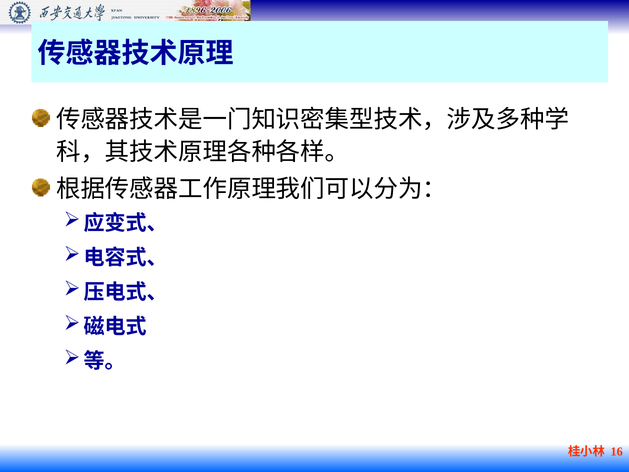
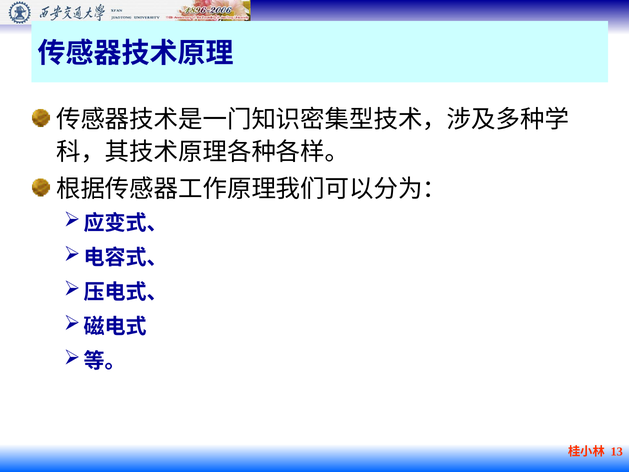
16: 16 -> 13 (617, 452)
